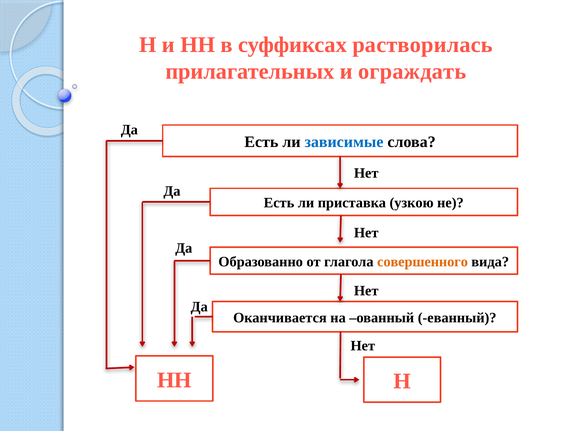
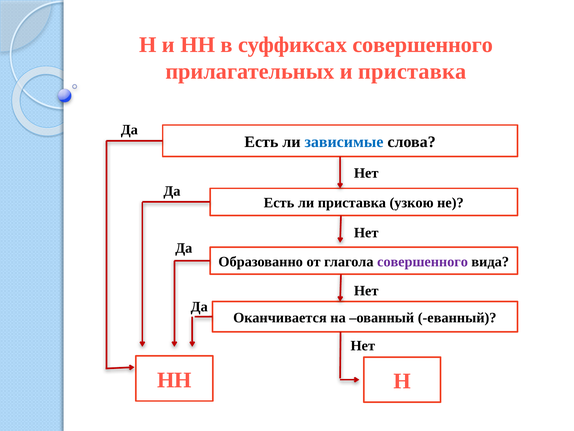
суффиксах растворилась: растворилась -> совершенного (423, 45)
и ограждать: ограждать -> приставка (412, 71)
совершенного colour: orange -> purple (423, 261)
